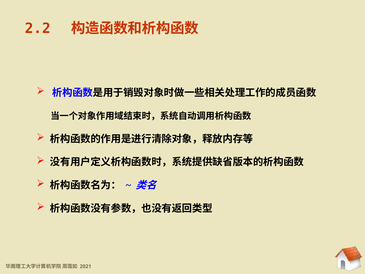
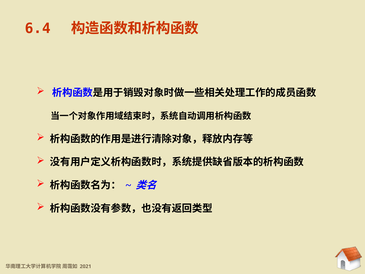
2.2: 2.2 -> 6.4 (38, 28)
